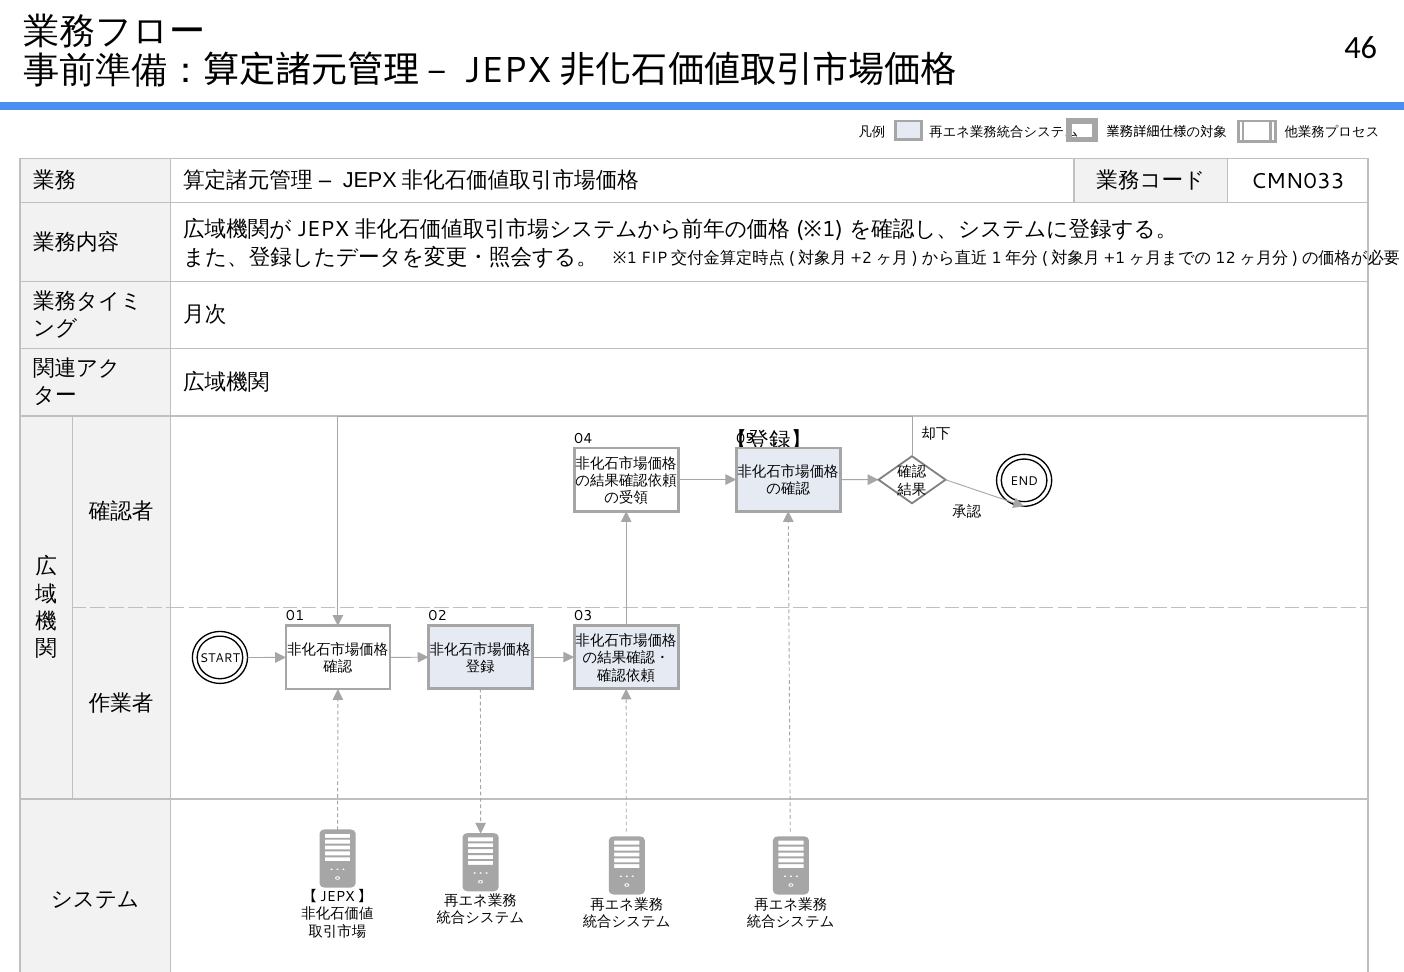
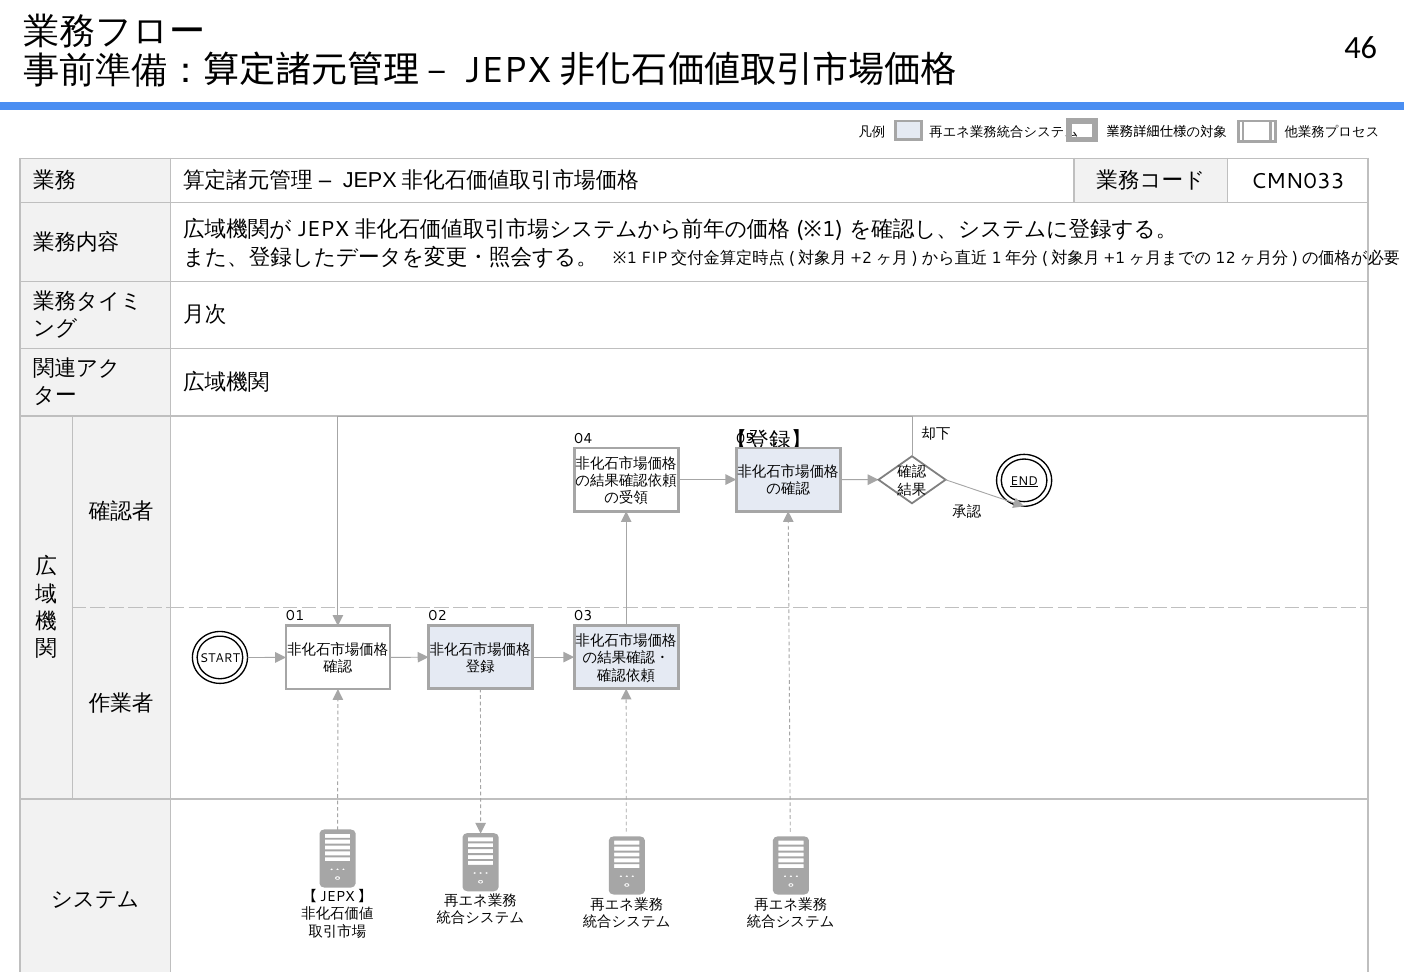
END underline: none -> present (1024, 481)
